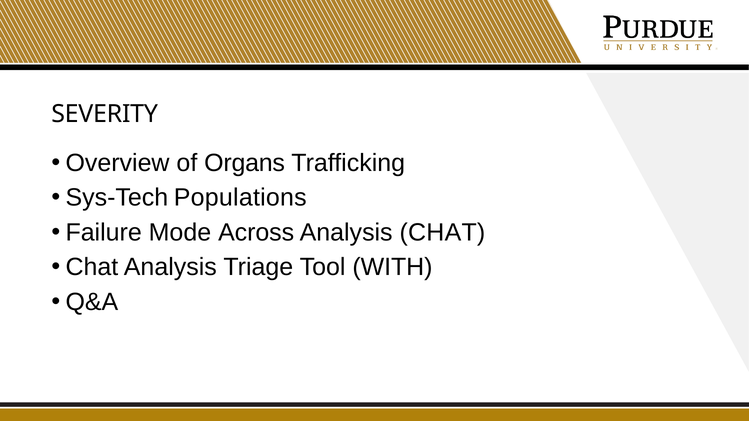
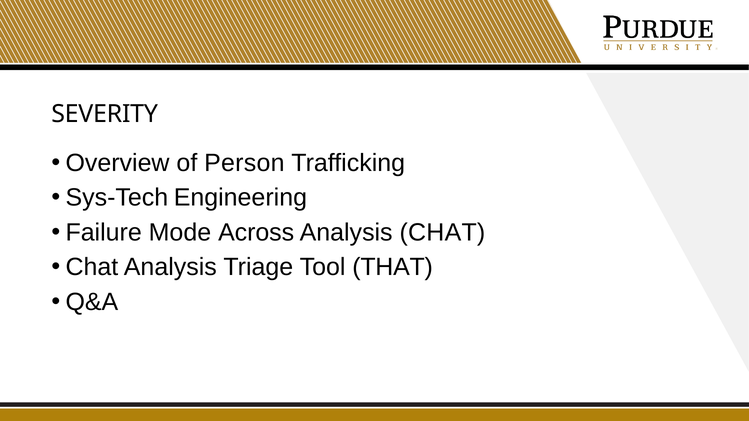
Organs: Organs -> Person (244, 163)
Populations: Populations -> Engineering (240, 198)
WITH: WITH -> THAT (393, 267)
